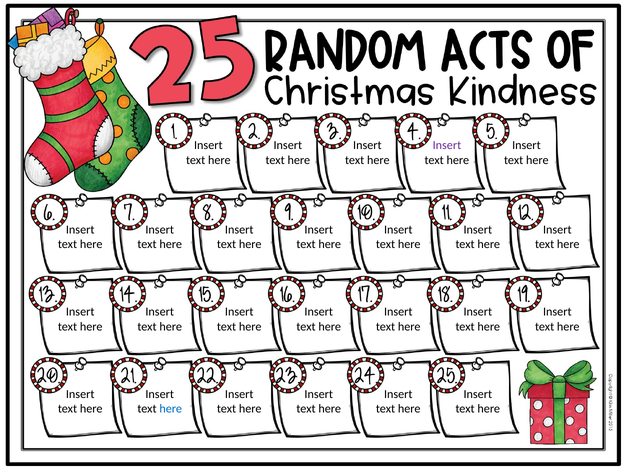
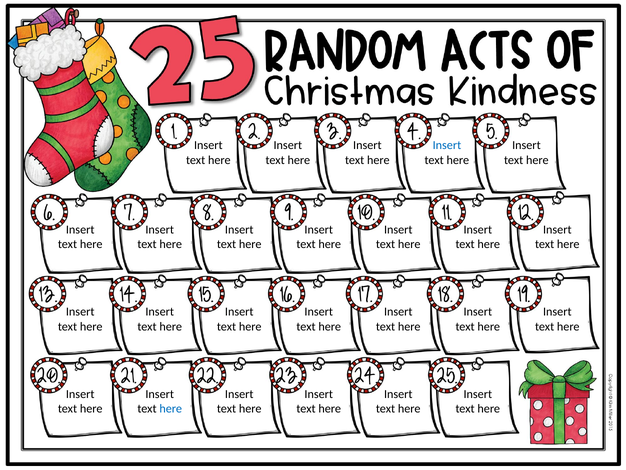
Insert colour: purple -> blue (447, 145)
